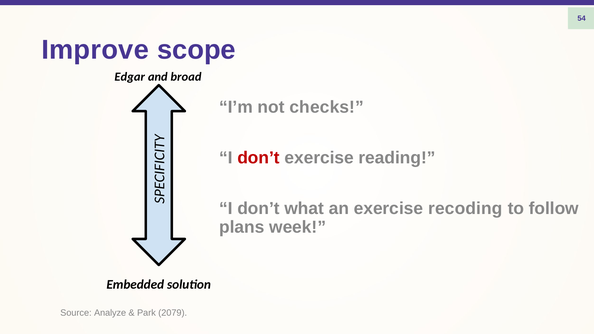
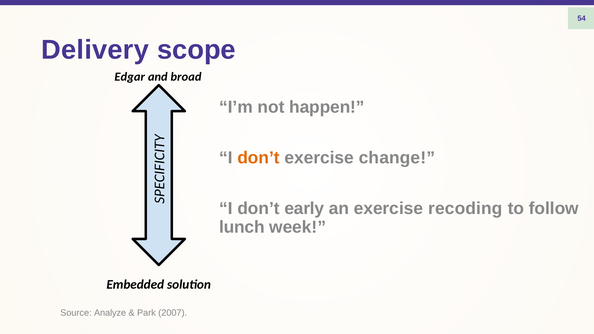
Improve: Improve -> Delivery (95, 50)
checks: checks -> happen (327, 107)
don’t colour: red -> orange (259, 158)
reading: reading -> change (397, 158)
what: what -> early (304, 208)
plans: plans -> lunch (242, 227)
2079: 2079 -> 2007 (173, 313)
